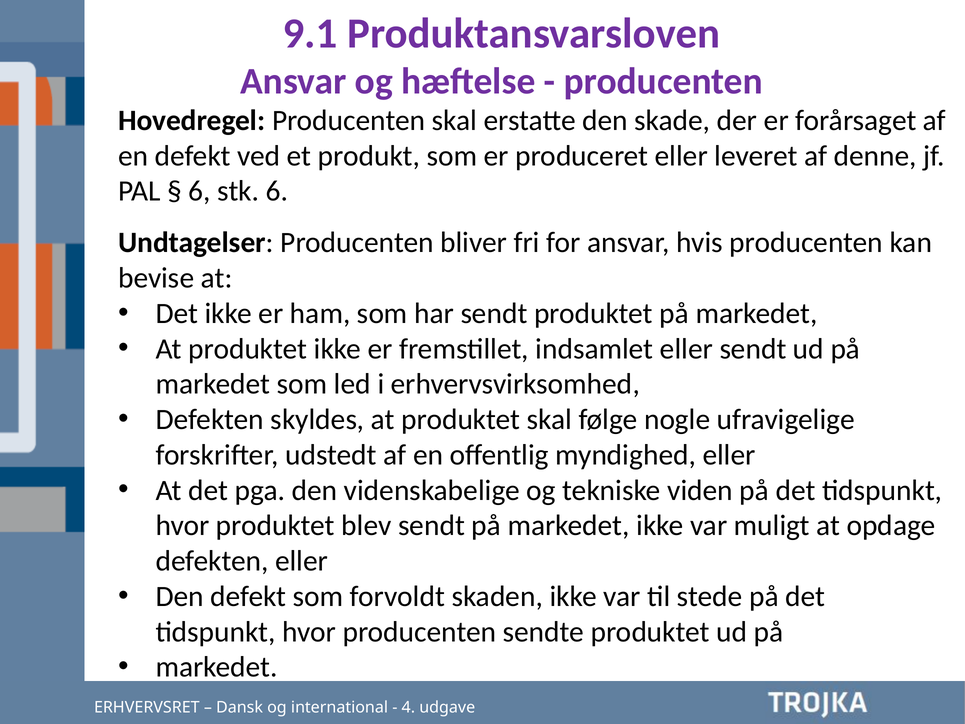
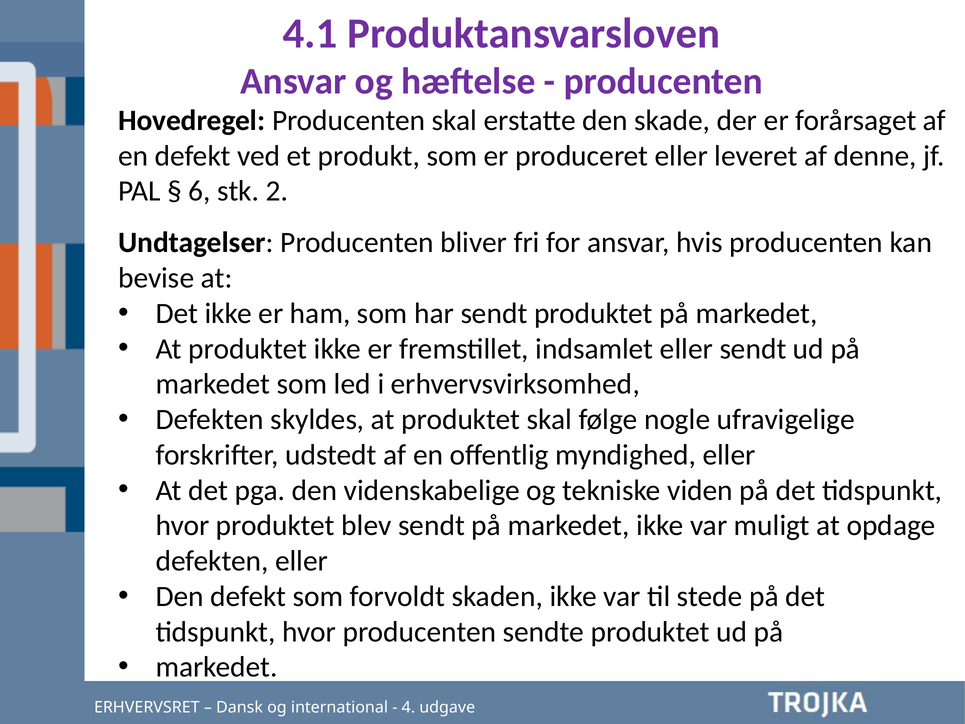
9.1: 9.1 -> 4.1 (310, 33)
stk 6: 6 -> 2 (277, 191)
